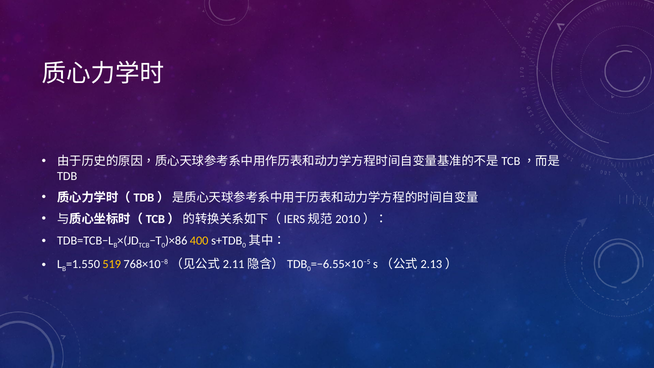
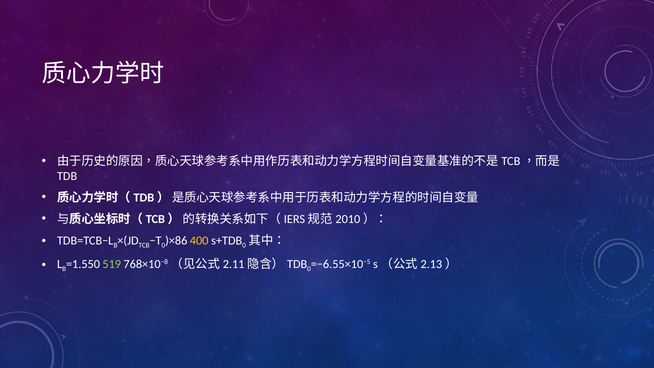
519 colour: yellow -> light green (112, 264)
